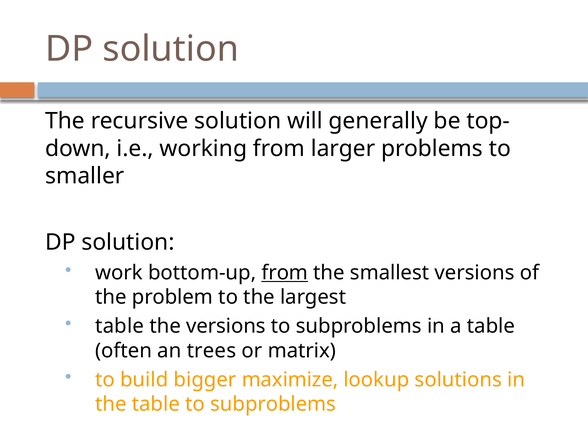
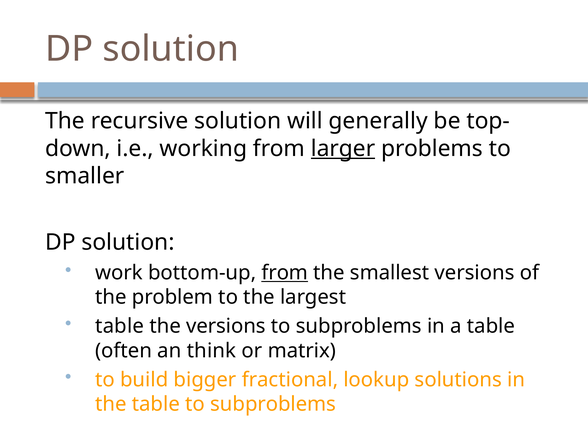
larger underline: none -> present (343, 149)
trees: trees -> think (211, 351)
maximize: maximize -> fractional (290, 380)
